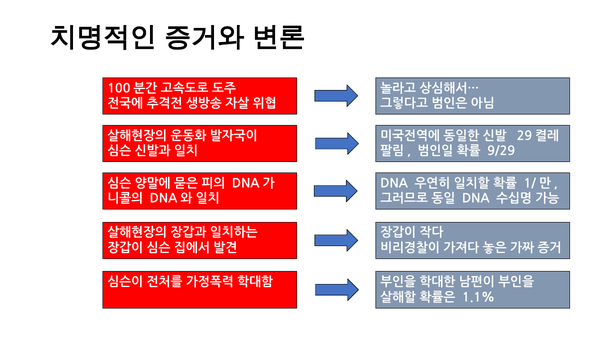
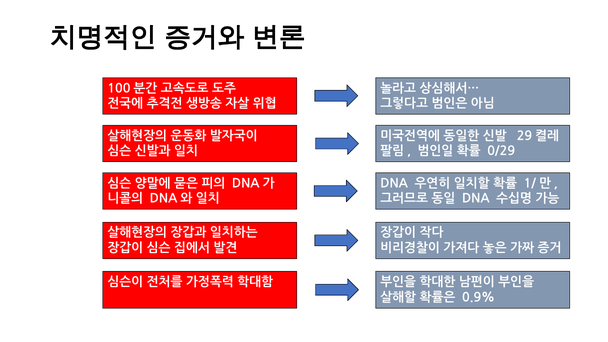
9/29: 9/29 -> 0/29 (501, 151)
1.1%: 1.1% -> 0.9% (479, 297)
